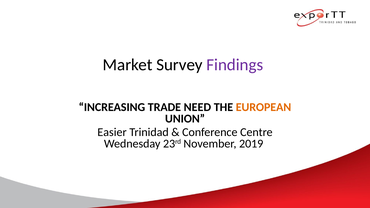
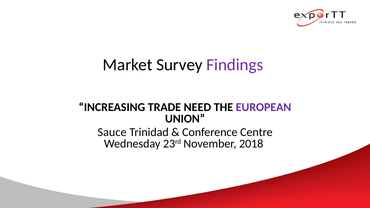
EUROPEAN colour: orange -> purple (263, 107)
Easier: Easier -> Sauce (112, 132)
2019: 2019 -> 2018 (251, 144)
